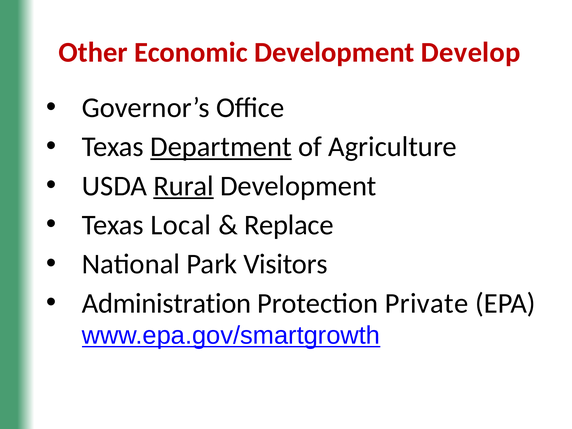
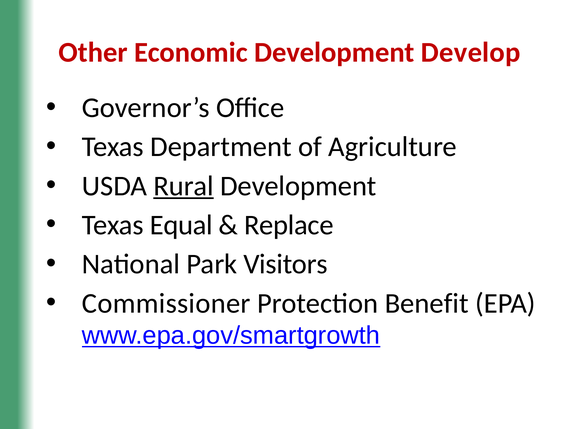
Department underline: present -> none (221, 147)
Local: Local -> Equal (181, 225)
Administration: Administration -> Commissioner (166, 303)
Private: Private -> Benefit (427, 303)
